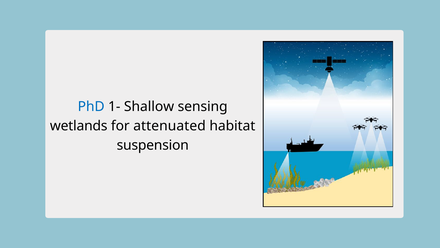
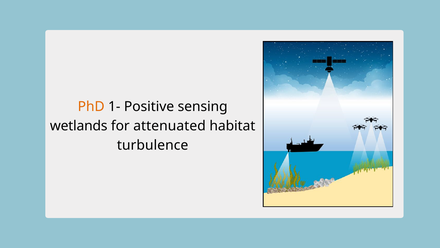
PhD colour: blue -> orange (91, 106)
Shallow: Shallow -> Positive (149, 106)
suspension: suspension -> turbulence (153, 145)
